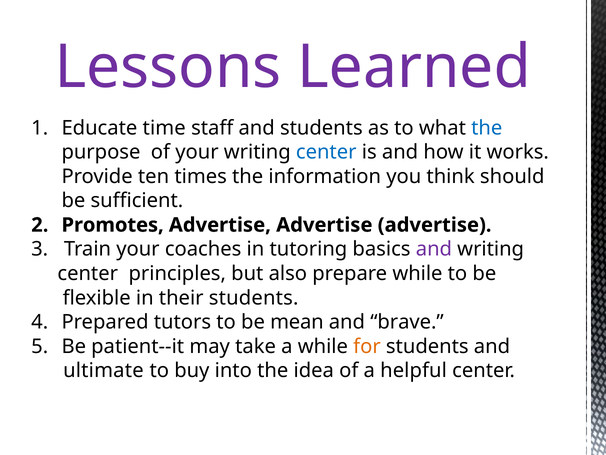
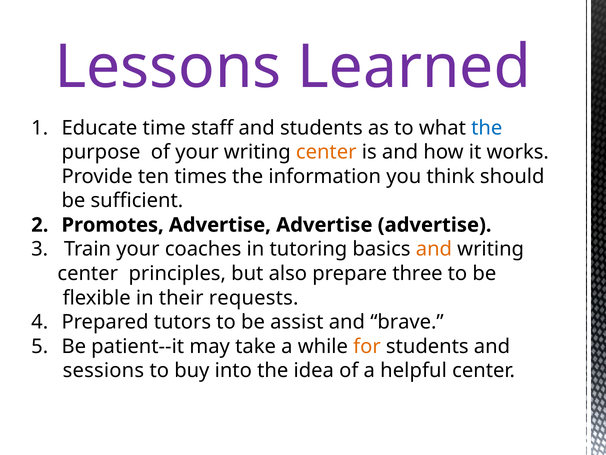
center colour: blue -> orange (326, 152)
and colour: purple -> orange (434, 249)
prepare while: while -> three (418, 273)
their students: students -> requests (254, 298)
mean: mean -> assist (297, 322)
ultimate: ultimate -> sessions (103, 370)
